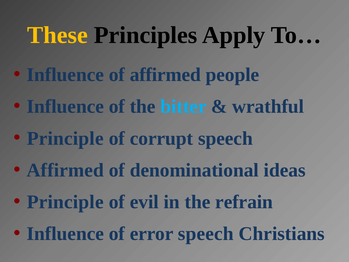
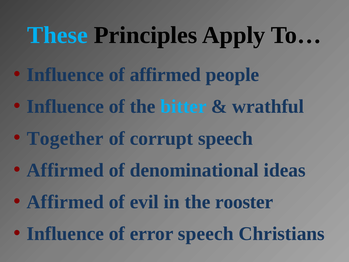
These colour: yellow -> light blue (58, 35)
Principle: Principle -> Together (65, 138)
Principle: Principle -> Affirmed (65, 202)
refrain: refrain -> rooster (244, 202)
